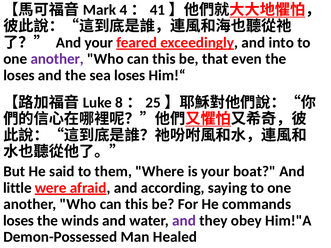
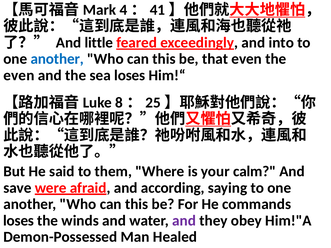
And your: your -> little (99, 43)
another colour: purple -> blue (57, 59)
loses: loses -> even (19, 75)
boat: boat -> calm (255, 172)
little: little -> save (17, 188)
